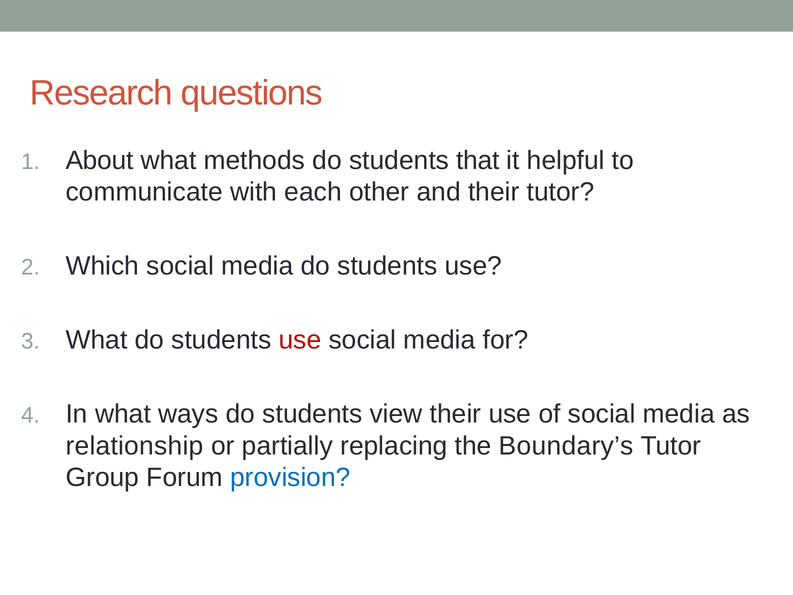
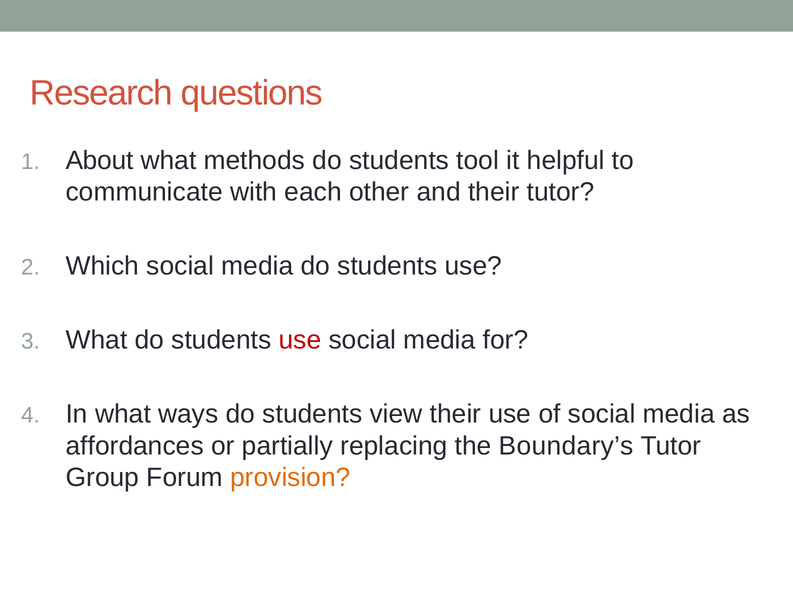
that: that -> tool (478, 160)
relationship: relationship -> affordances (135, 446)
provision colour: blue -> orange (290, 478)
